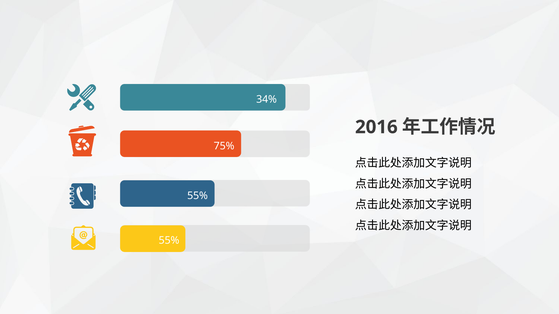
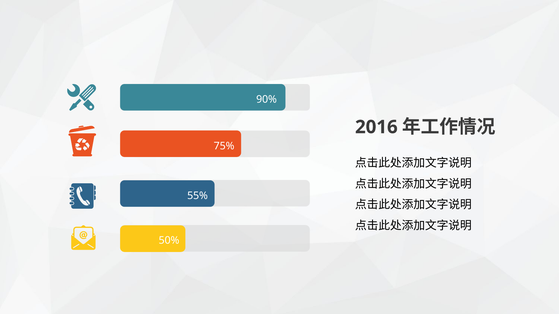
34%: 34% -> 90% (267, 99)
55%: 55% -> 50% (169, 241)
